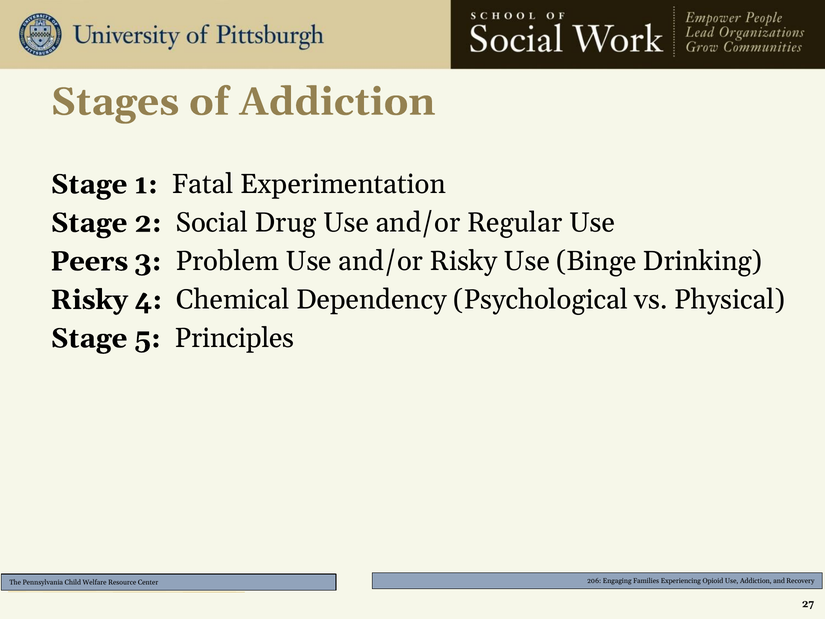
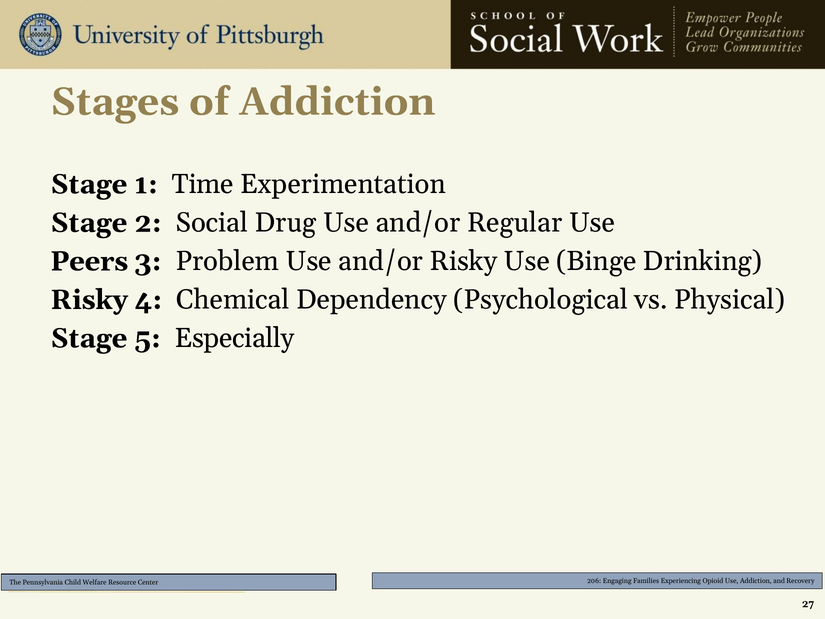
Fatal: Fatal -> Time (203, 184)
Principles: Principles -> Especially (235, 338)
